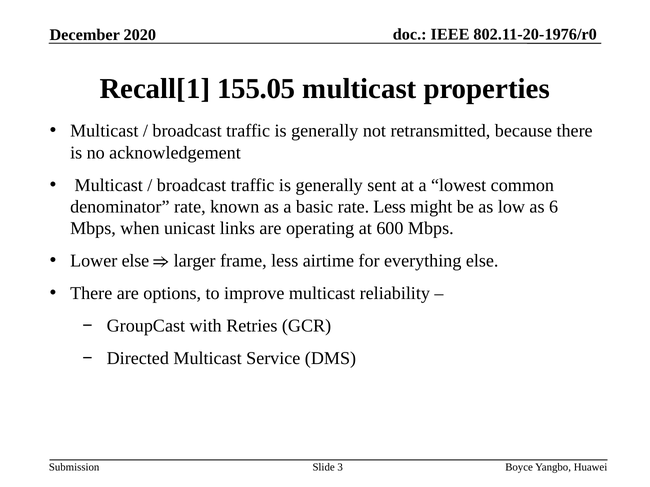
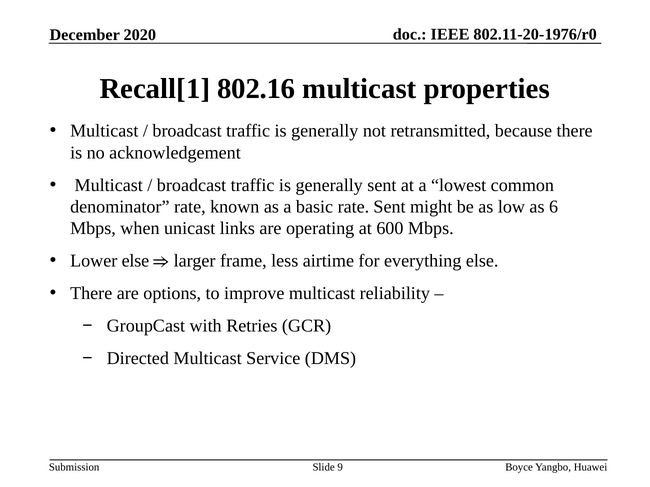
155.05: 155.05 -> 802.16 (256, 89)
rate Less: Less -> Sent (390, 207)
3: 3 -> 9 (340, 468)
